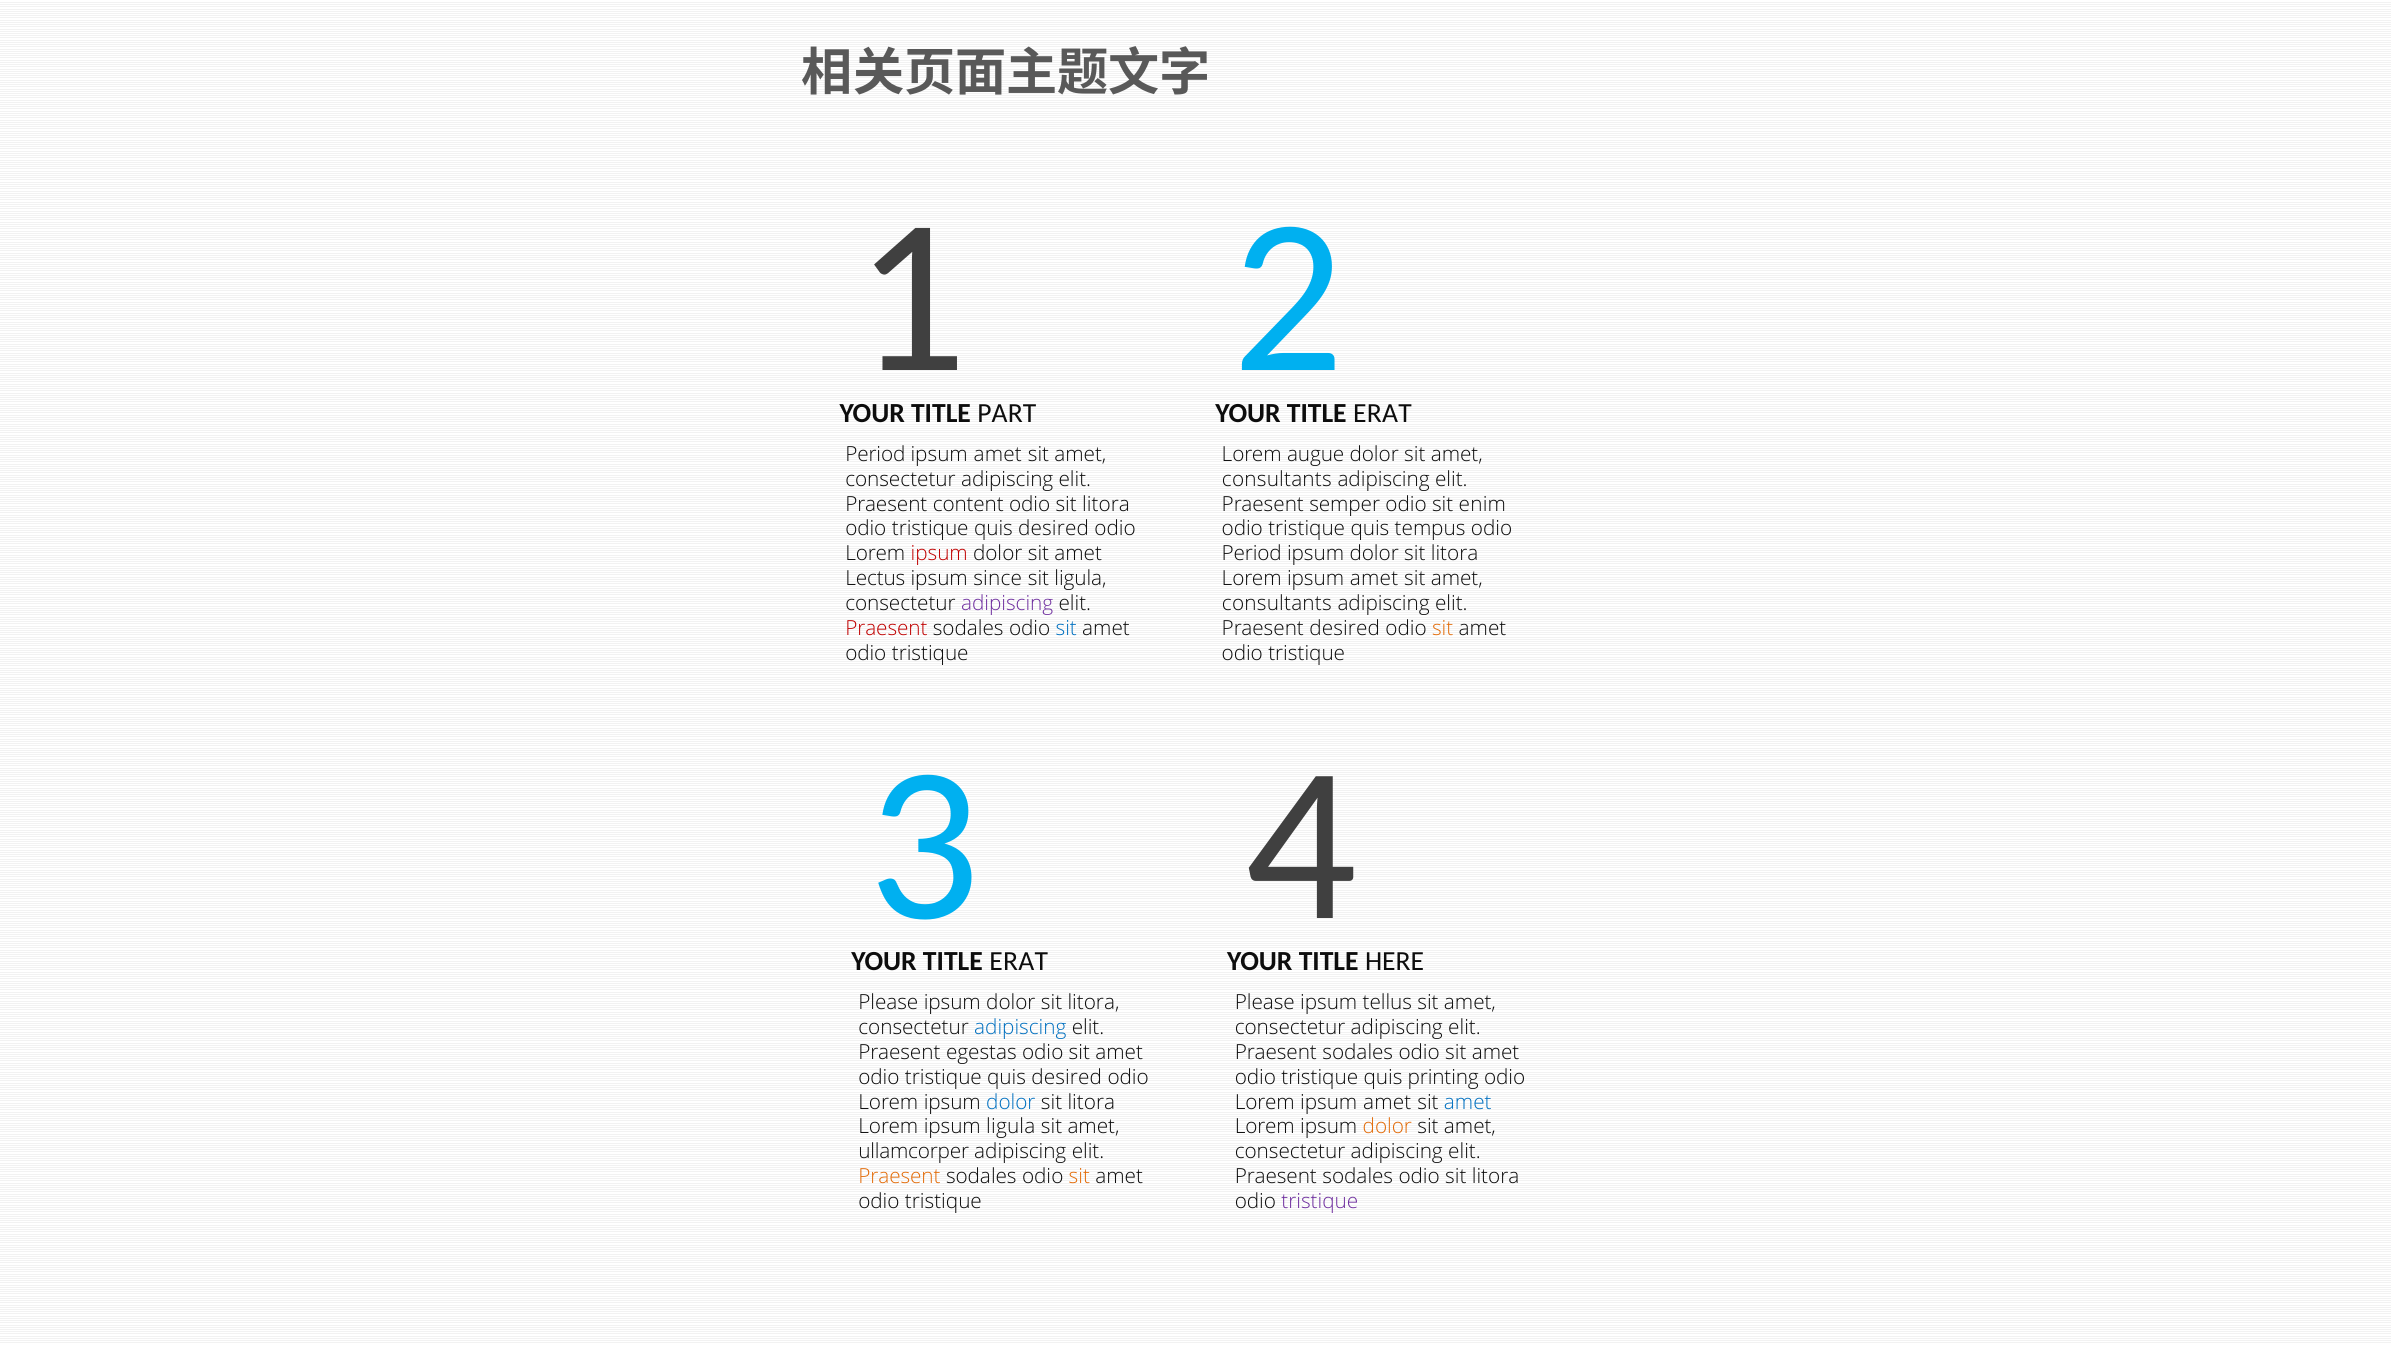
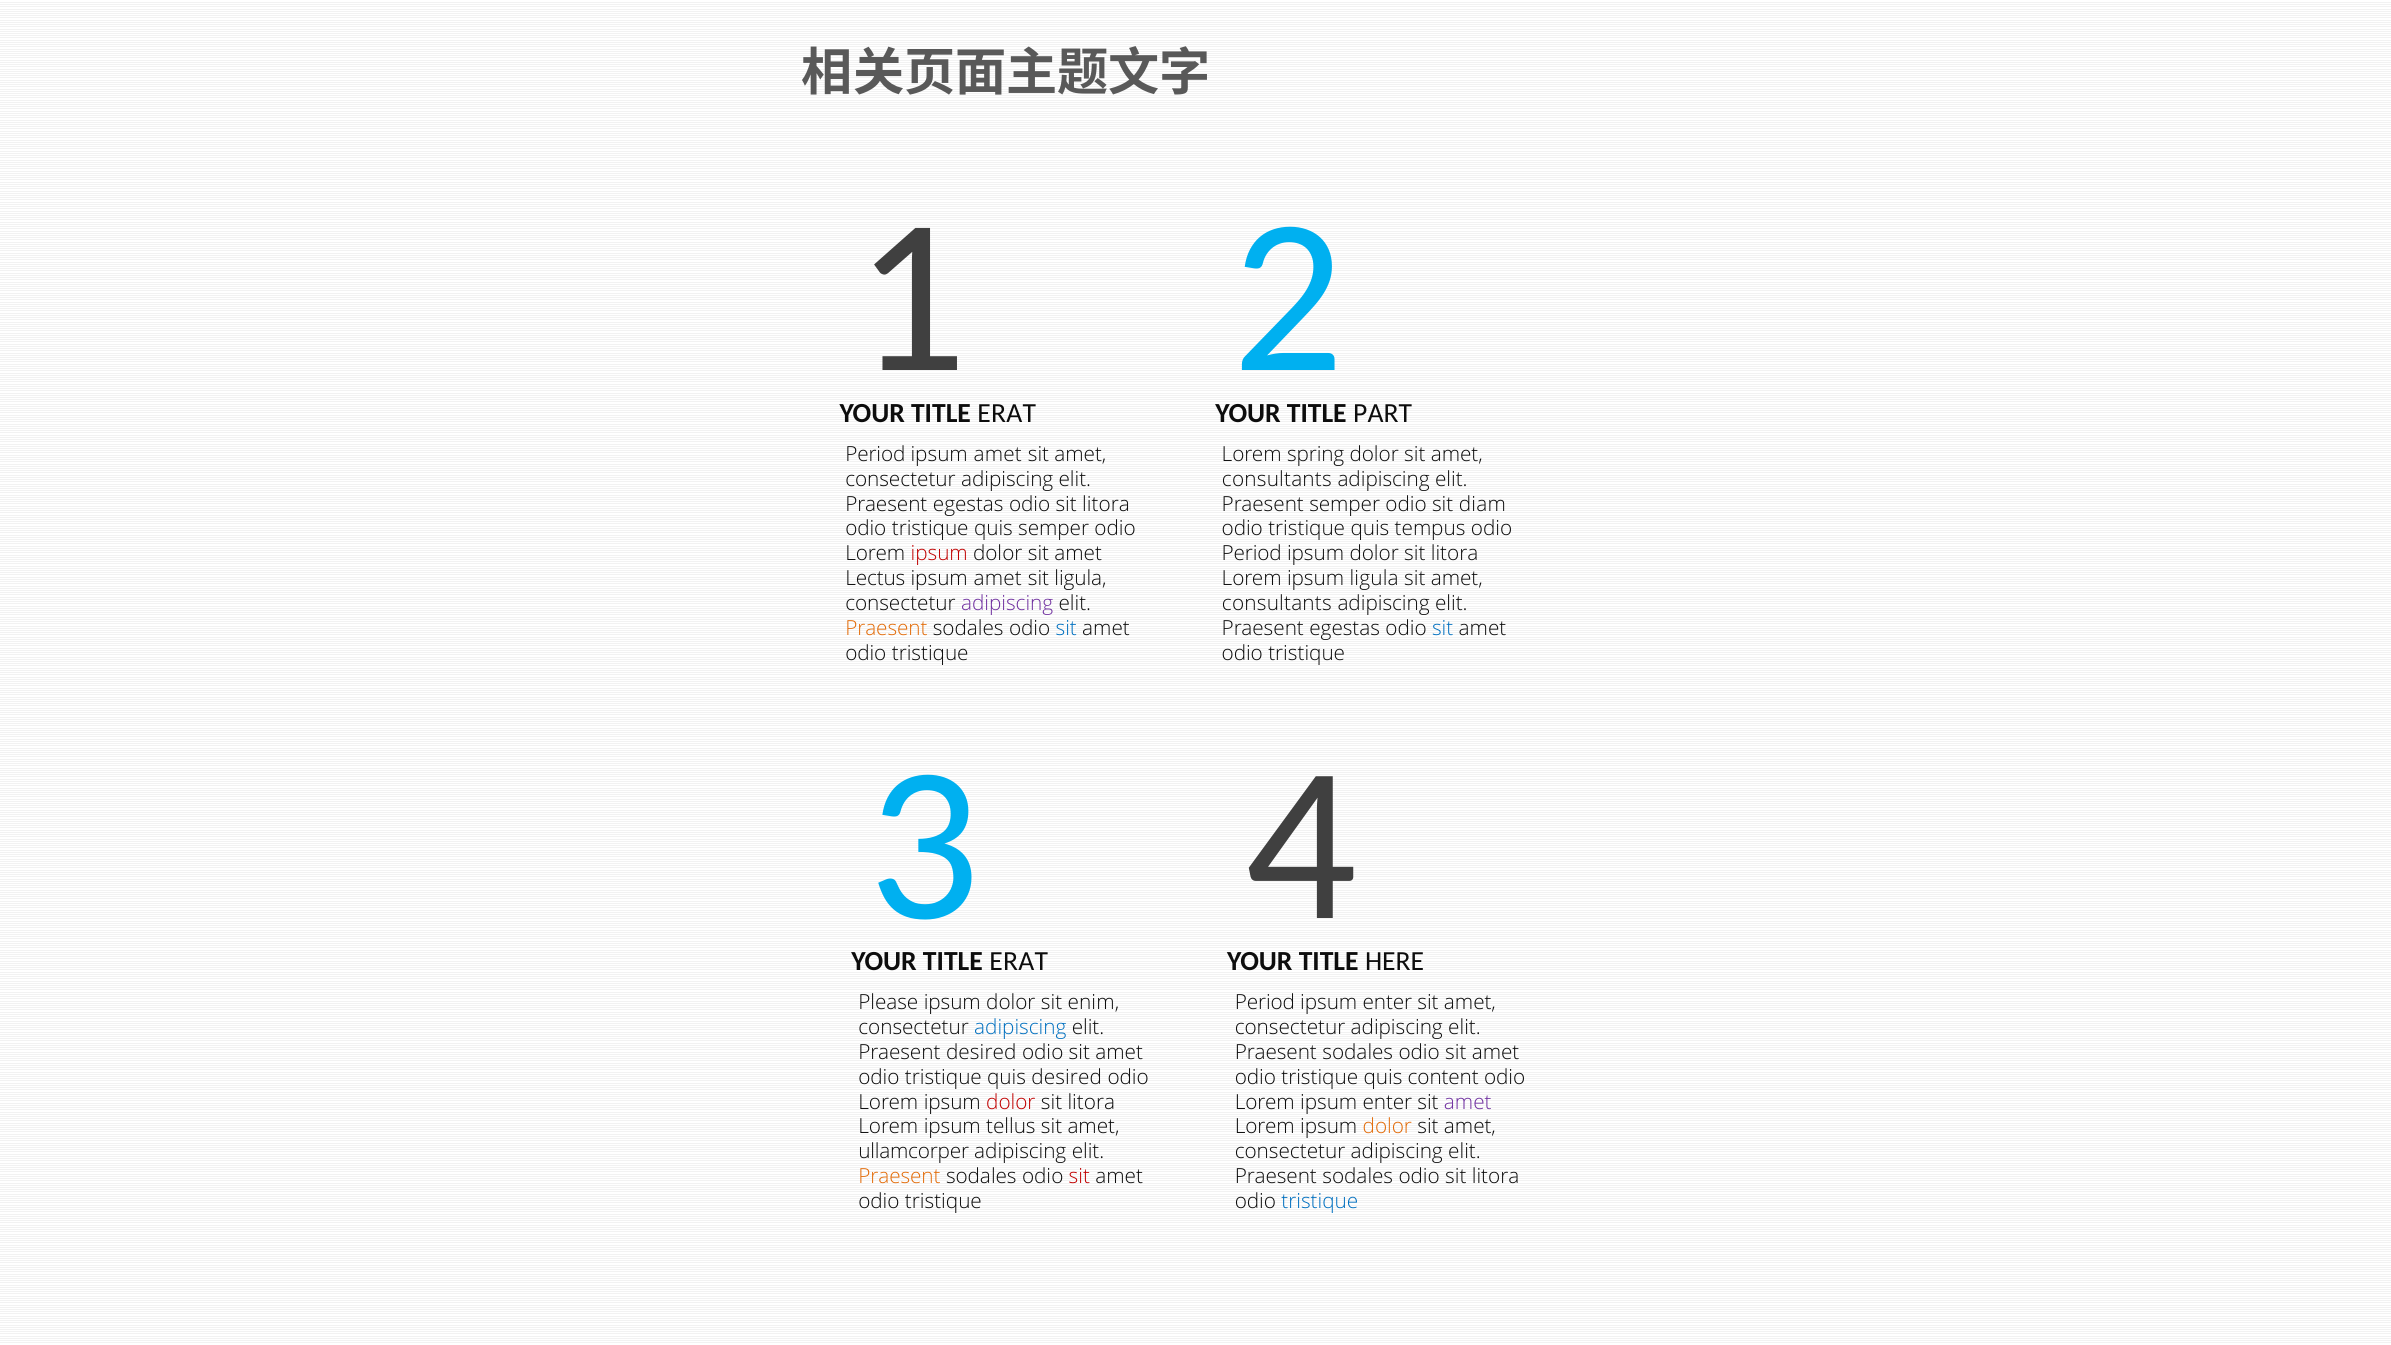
PART: PART -> ERAT (1007, 413)
ERAT: ERAT -> PART (1383, 413)
augue: augue -> spring (1316, 454)
content: content -> egestas (968, 504)
enim: enim -> diam (1482, 504)
desired: desired -> semper (1054, 529)
since: since -> amet (998, 579)
amet: amet -> ligula (1374, 579)
Praesent colour: red -> orange (886, 628)
desired: desired -> egestas (1345, 628)
sit colour: orange -> blue (1443, 628)
litora: litora -> enim (1093, 1003)
Please: Please -> Period (1265, 1003)
tellus: tellus -> enter (1387, 1003)
Praesent egestas: egestas -> desired (981, 1052)
printing: printing -> content (1443, 1077)
dolor colour: blue -> red (1011, 1102)
amet: amet -> enter (1387, 1102)
amet colour: blue -> purple (1468, 1102)
ipsum ligula: ligula -> tellus (1011, 1127)
sit colour: orange -> red (1079, 1177)
tristique colour: purple -> blue (1320, 1202)
